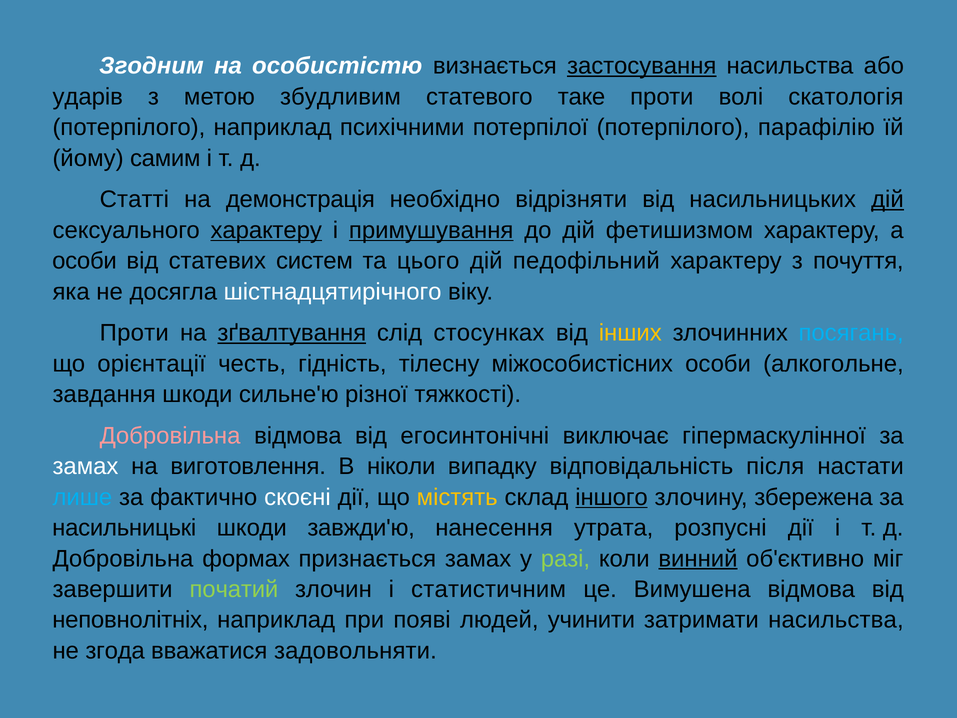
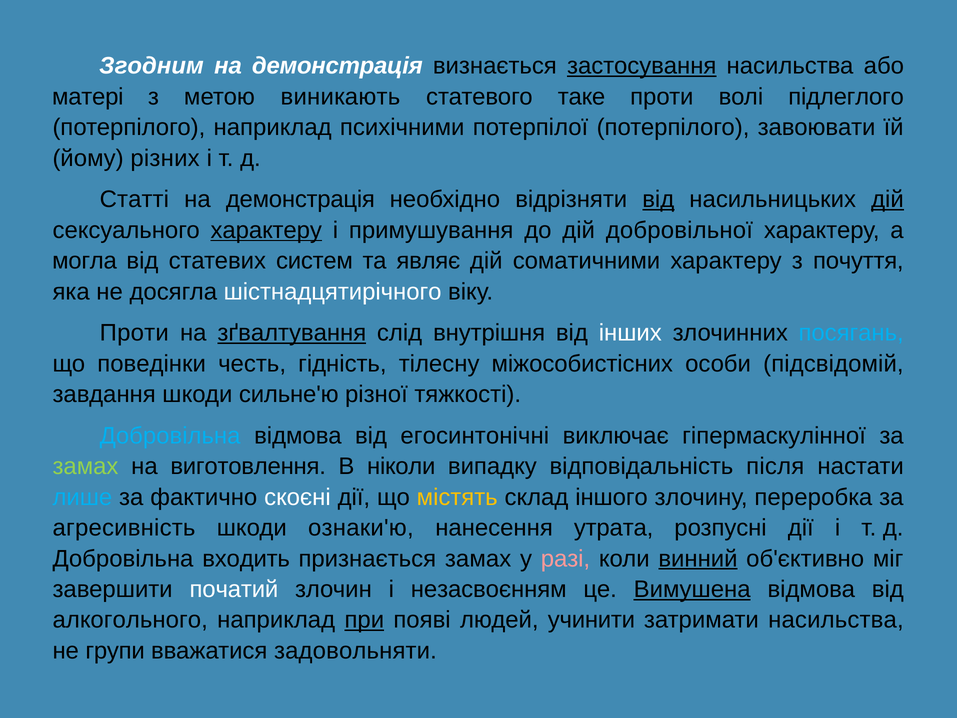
особистістю: особистістю -> демонстрація (337, 66)
ударів: ударів -> матері (88, 97)
збудливим: збудливим -> виникають (340, 97)
скатологія: скатологія -> підлеглого (846, 97)
парафілію: парафілію -> завоювати (817, 127)
самим: самим -> різних (165, 158)
від underline: none -> present (658, 199)
примушування underline: present -> none (431, 230)
фетишизмом: фетишизмом -> добровільної (679, 230)
особи: особи -> могла (84, 261)
цього: цього -> являє (428, 261)
педофільний: педофільний -> соматичними (586, 261)
стосунках: стосунках -> внутрішня (489, 333)
інших colour: yellow -> white (630, 333)
орієнтації: орієнтації -> поведінки (152, 364)
алкогольне: алкогольне -> підсвідомій (833, 364)
Добровільна colour: pink -> light blue (170, 436)
замах colour: white -> light green (85, 466)
іншого underline: present -> none (612, 497)
збережена: збережена -> переробка (813, 497)
насильницькі: насильницькі -> агресивність (124, 528)
завжди'ю: завжди'ю -> ознаки'ю (361, 528)
формах: формах -> входить (246, 558)
разі colour: light green -> pink (565, 558)
початий colour: light green -> white (234, 589)
статистичним: статистичним -> незасвоєнням (489, 589)
Вимушена underline: none -> present (692, 589)
неповнолітніх: неповнолітніх -> алкогольного (130, 620)
при underline: none -> present (364, 620)
згода: згода -> групи (115, 651)
